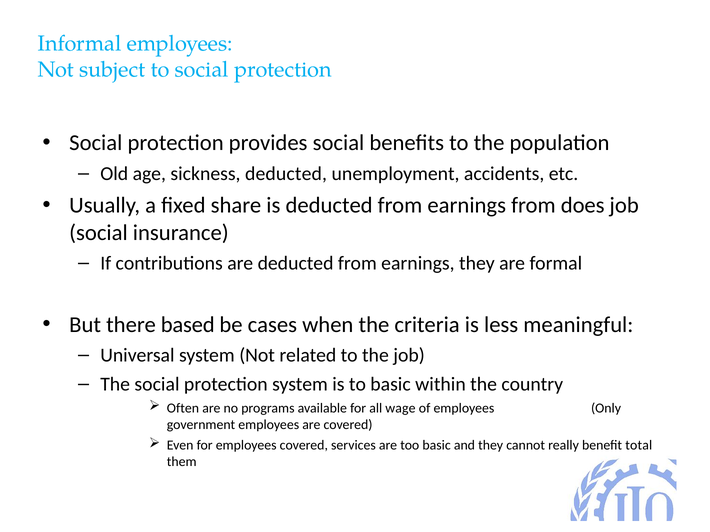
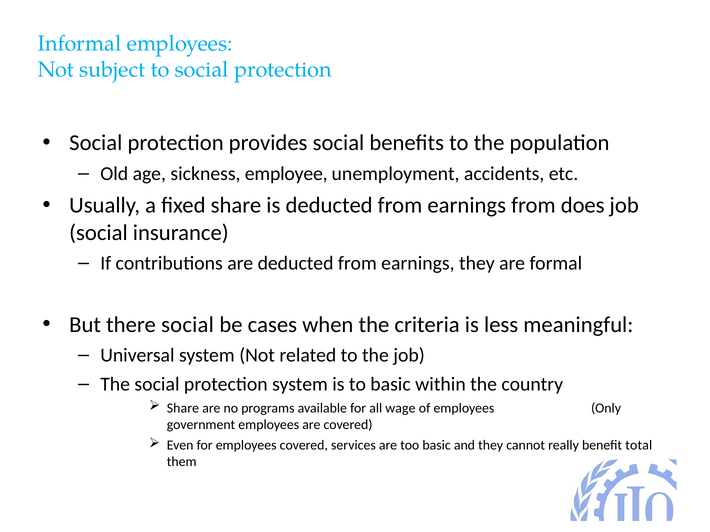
sickness deducted: deducted -> employee (286, 174)
there based: based -> social (188, 325)
Often: Often -> Share (183, 408)
